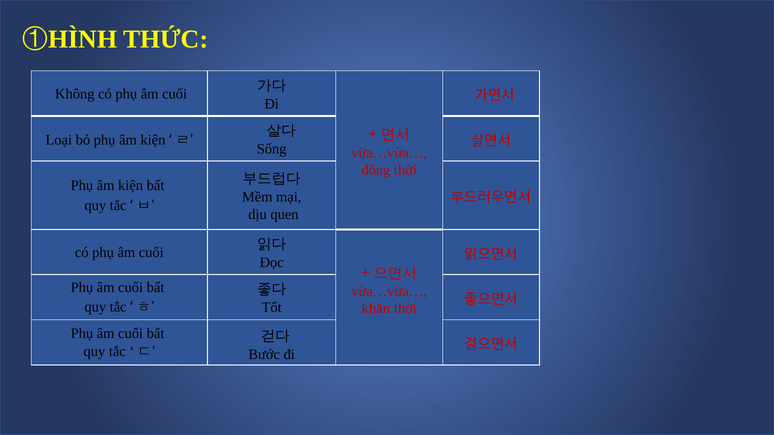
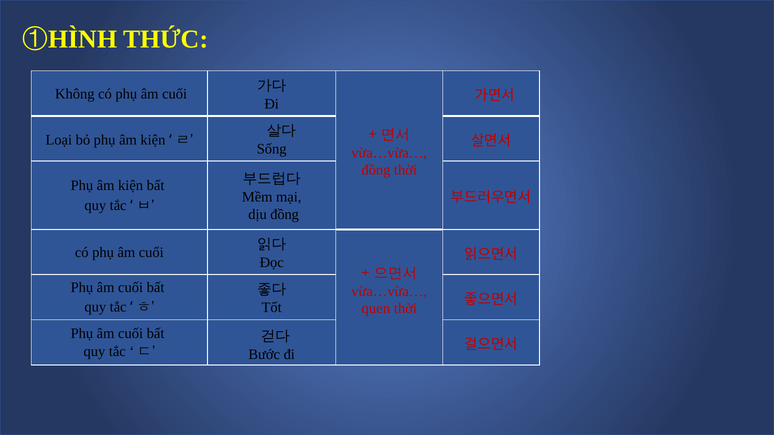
dịu quen: quen -> đồng (285, 214)
khăn: khăn -> quen (376, 309)
